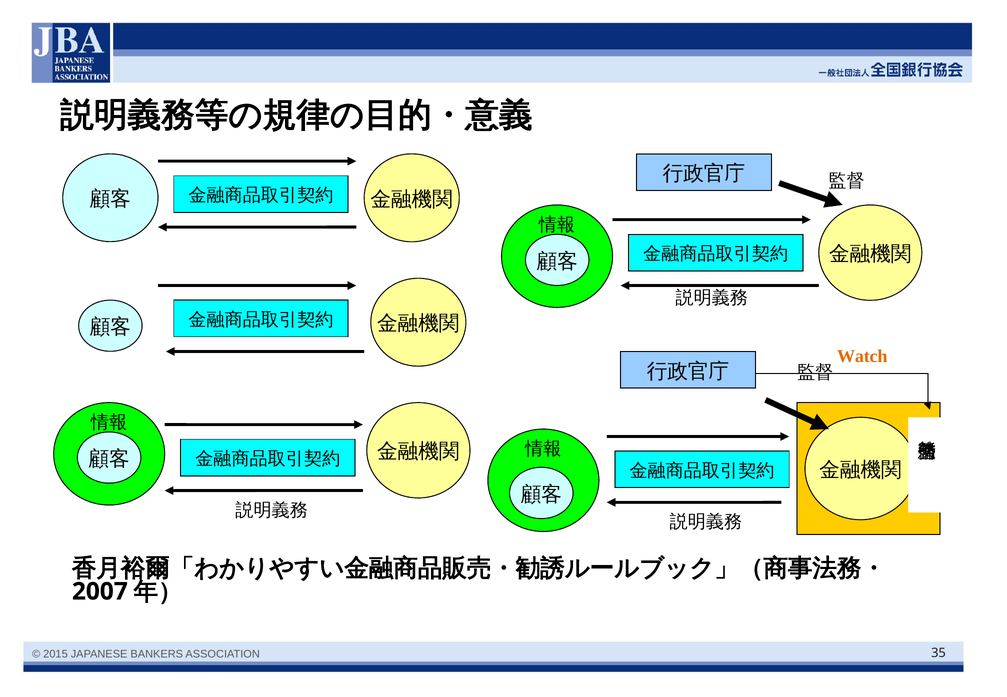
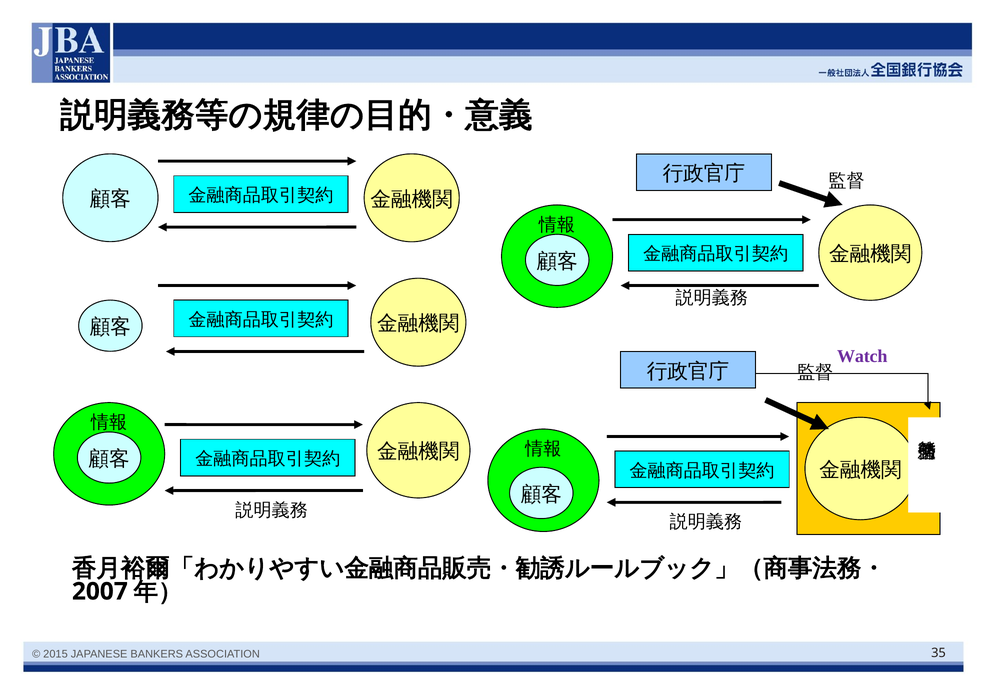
Watch colour: orange -> purple (862, 356)
